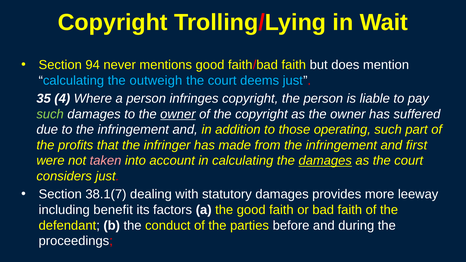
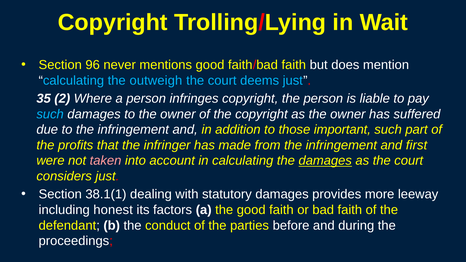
94: 94 -> 96 (93, 65)
4: 4 -> 2 (62, 99)
such colour: light green -> light blue (50, 114)
owner underline: present -> none (178, 114)
operating: operating -> important (342, 130)
38.1(7: 38.1(7 -> 38.1(1 (106, 194)
benefit: benefit -> honest (113, 210)
